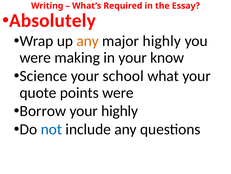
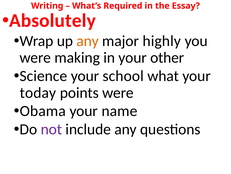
know: know -> other (167, 57)
quote: quote -> today (38, 92)
Borrow: Borrow -> Obama (43, 111)
your highly: highly -> name (119, 111)
not colour: blue -> purple (51, 129)
